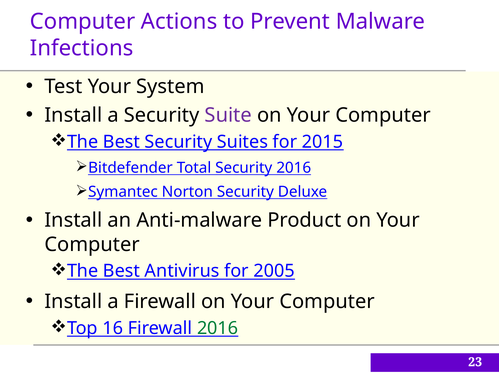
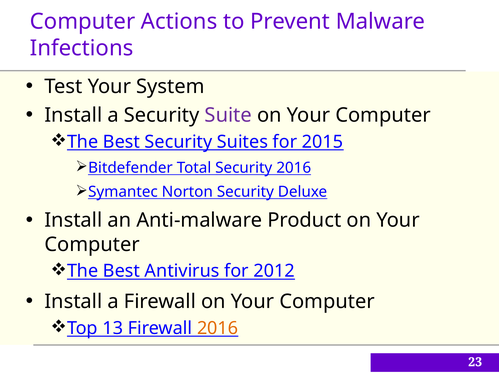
2005: 2005 -> 2012 (274, 271)
16: 16 -> 13 (113, 328)
2016 colour: green -> orange (218, 328)
